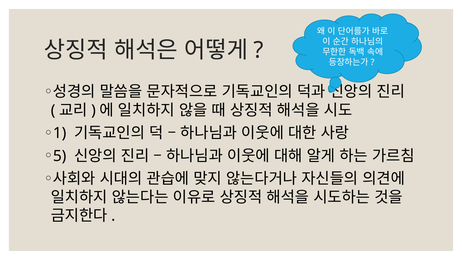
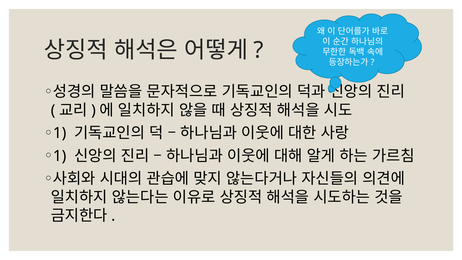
5: 5 -> 1 (60, 156)
